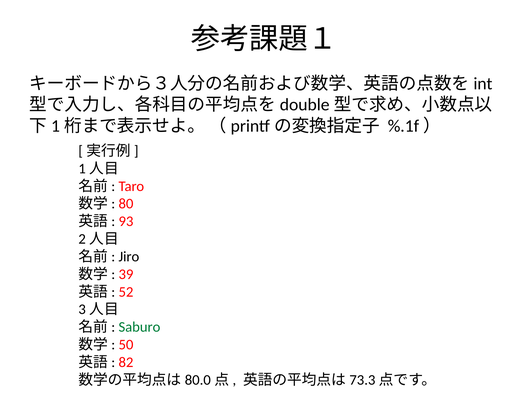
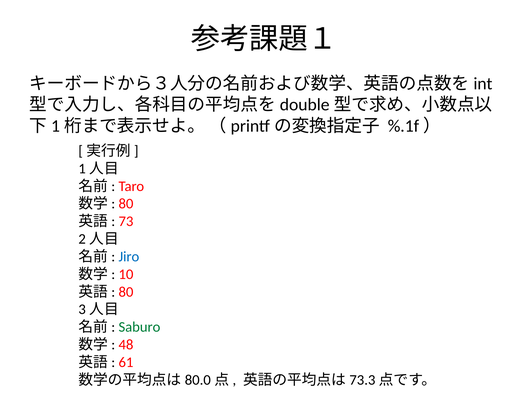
93: 93 -> 73 (126, 221)
Jiro colour: black -> blue (129, 257)
39: 39 -> 10 (126, 274)
52: 52 -> 80 (126, 292)
50: 50 -> 48 (126, 345)
82: 82 -> 61 (126, 362)
